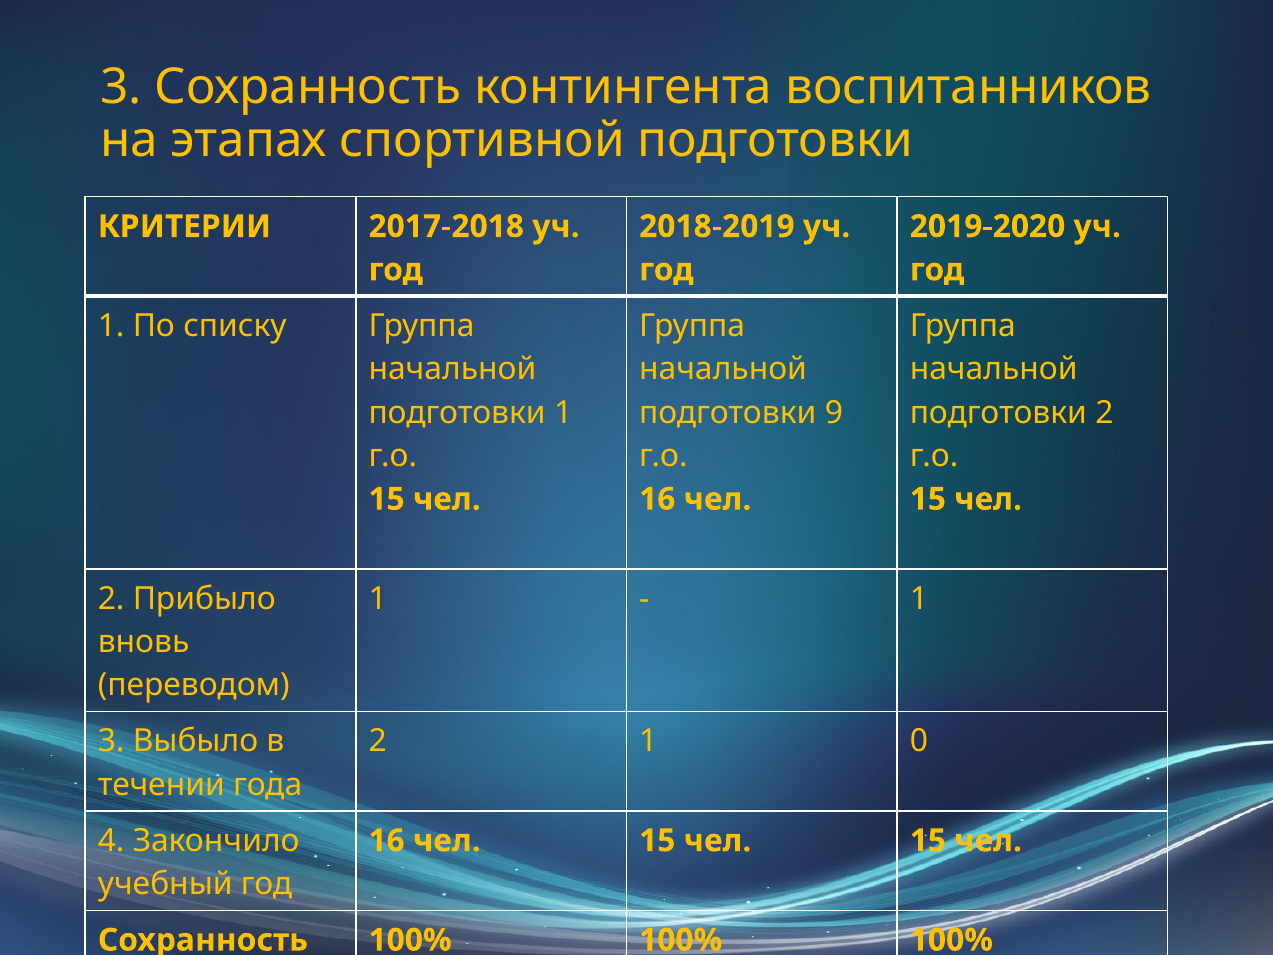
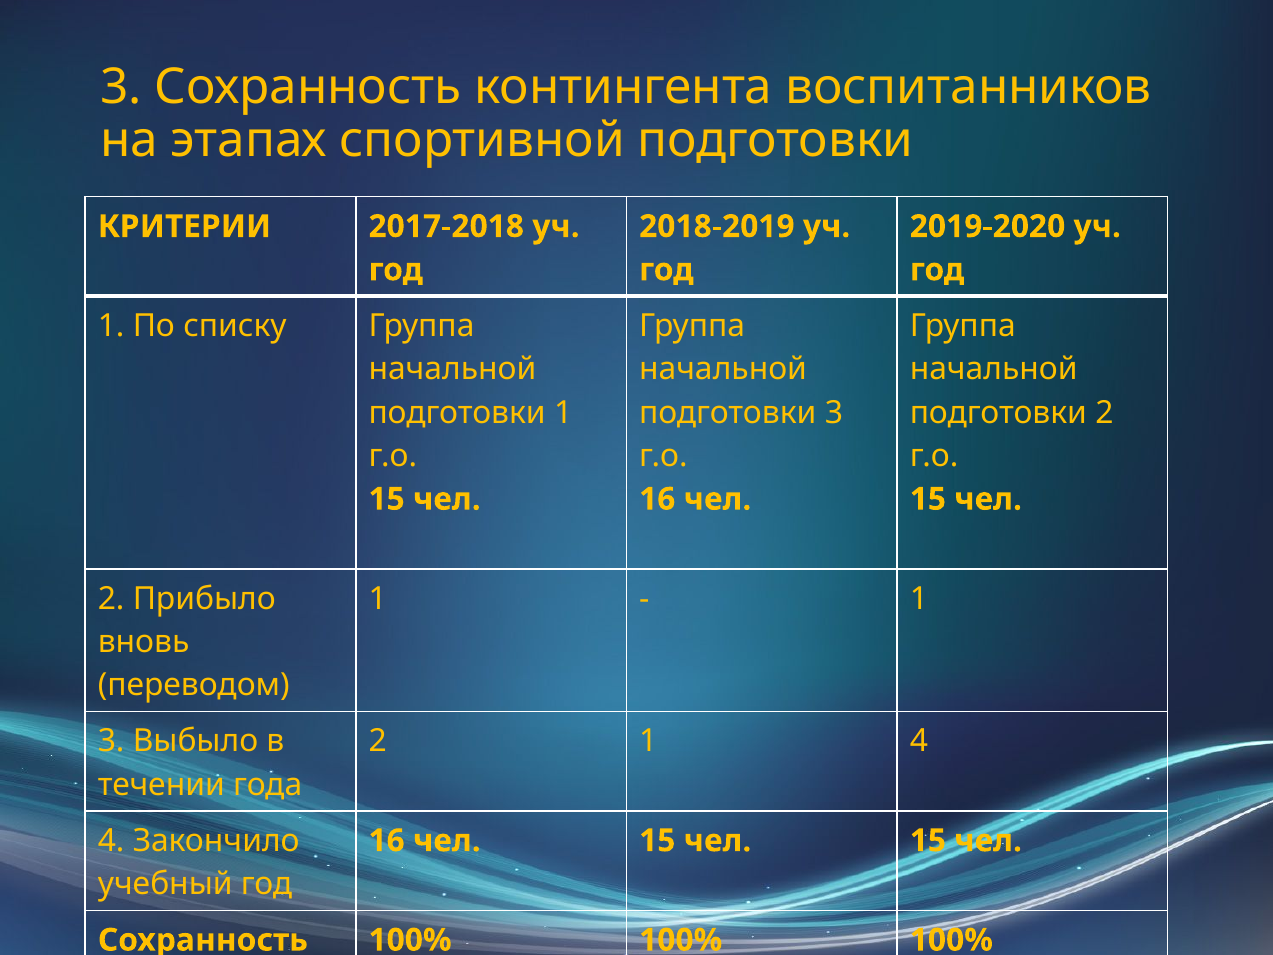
подготовки 9: 9 -> 3 (834, 412)
1 0: 0 -> 4 (919, 741)
